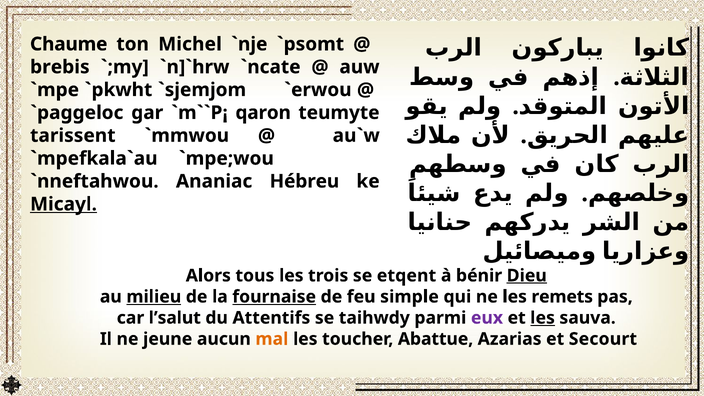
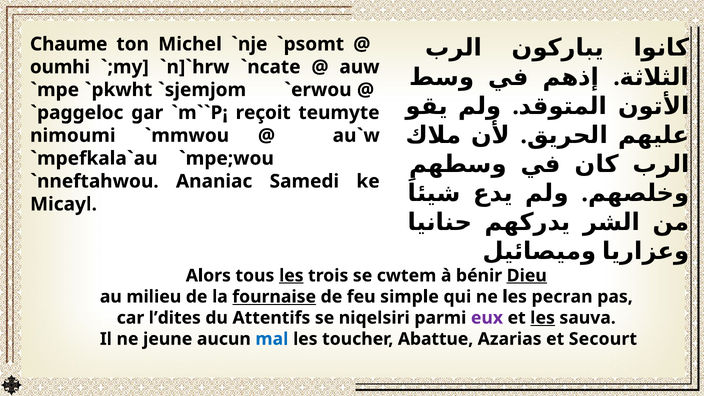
brebis: brebis -> oumhi (60, 67)
qaron: qaron -> reçoit (263, 113)
tarissent: tarissent -> nimoumi (73, 136)
Hébreu: Hébreu -> Samedi (304, 181)
Micayl underline: present -> none (64, 204)
les underline: none -> present (291, 276)
etqent: etqent -> cwtem (407, 276)
milieu underline: present -> none (154, 297)
remets: remets -> pecran (562, 297)
l’salut: l’salut -> l’dites (175, 318)
taihwdy: taihwdy -> niqelsiri (374, 318)
mal colour: orange -> blue (272, 339)
